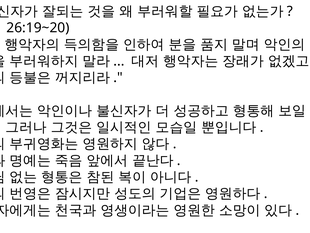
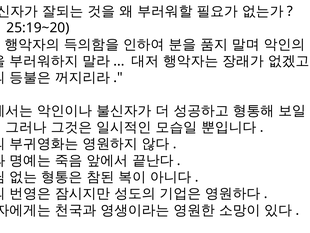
26:19~20: 26:19~20 -> 25:19~20 (38, 28)
